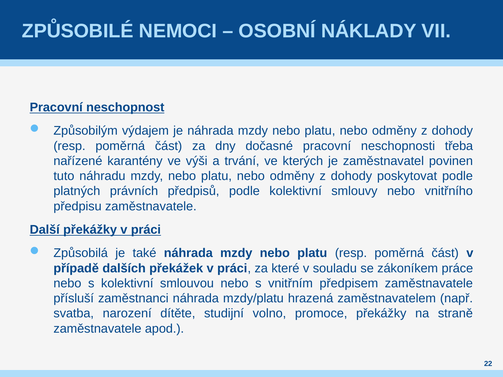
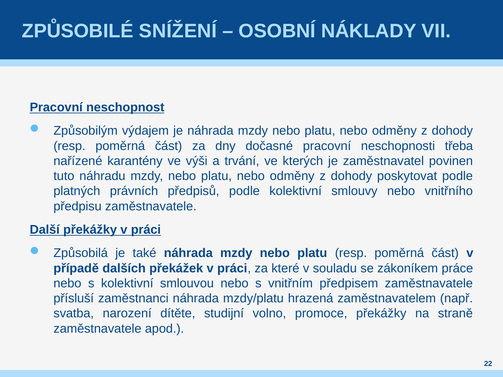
NEMOCI: NEMOCI -> SNÍŽENÍ (178, 31)
